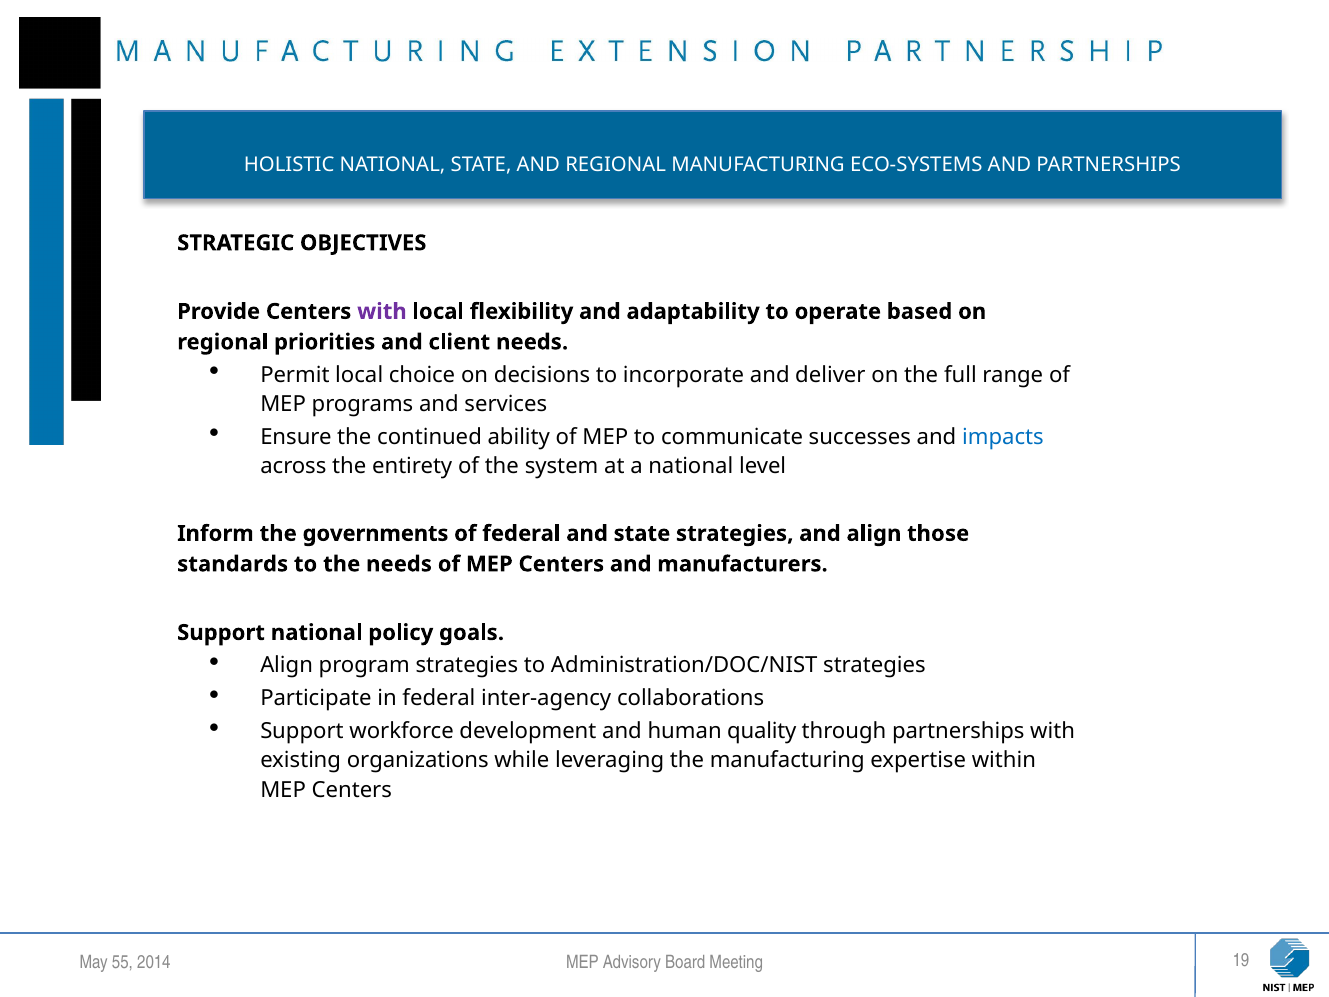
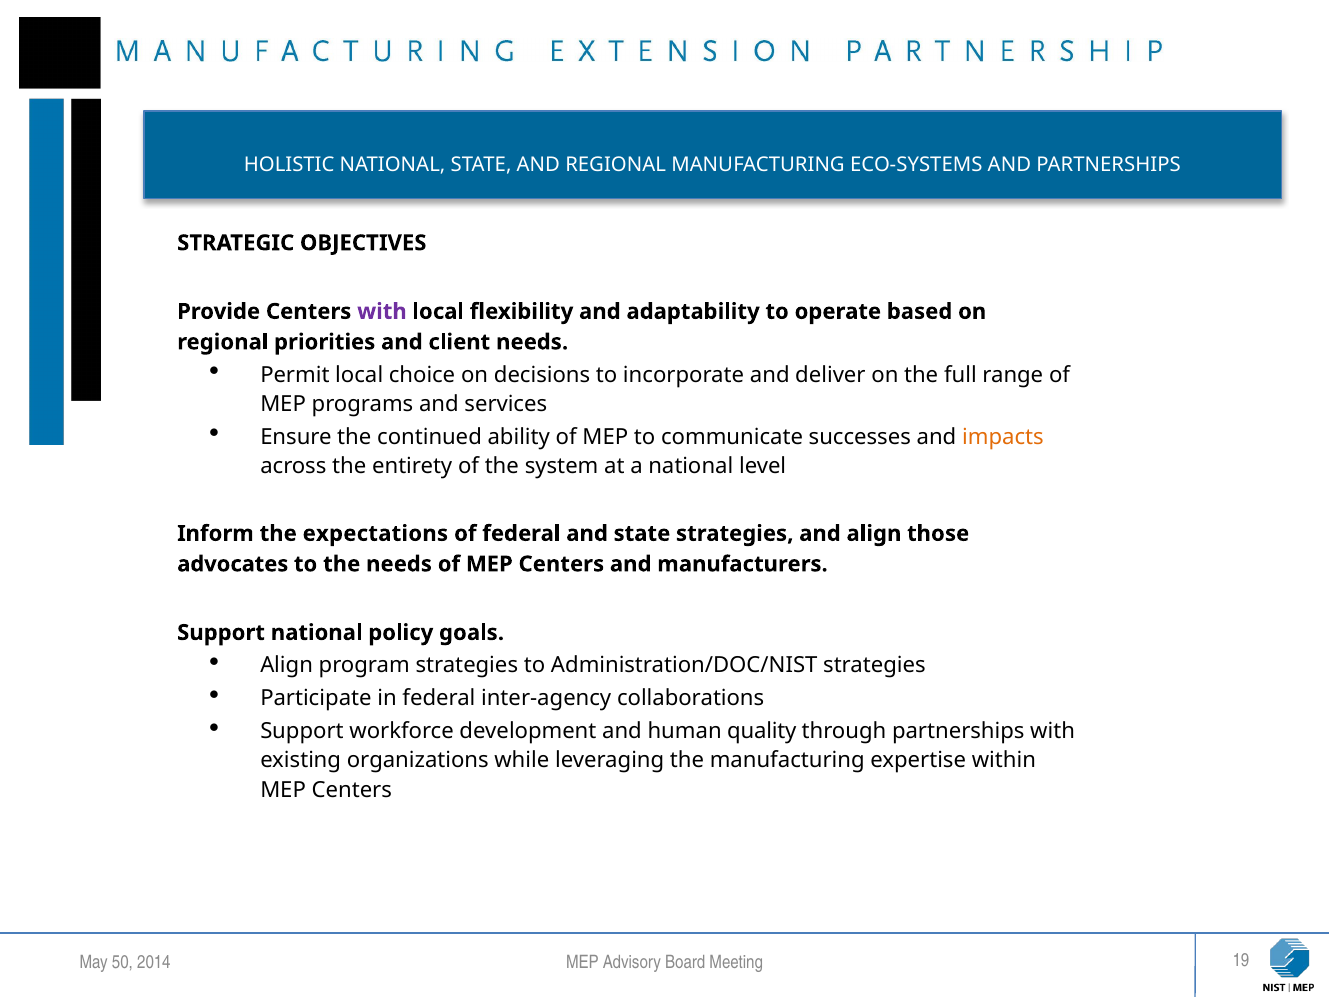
impacts colour: blue -> orange (1003, 437)
governments: governments -> expectations (375, 533)
standards: standards -> advocates (233, 564)
55: 55 -> 50 (122, 962)
